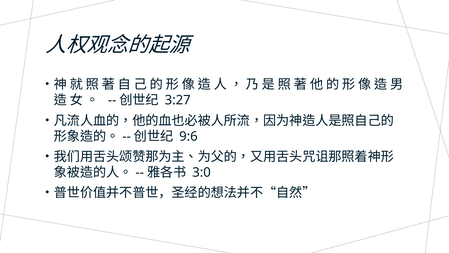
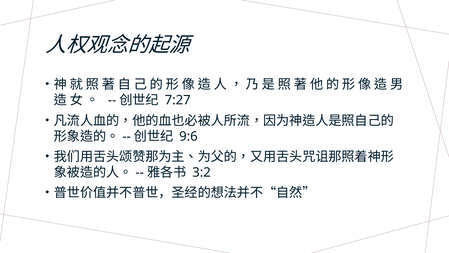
3:27: 3:27 -> 7:27 (178, 100)
3:0: 3:0 -> 3:2 (202, 172)
